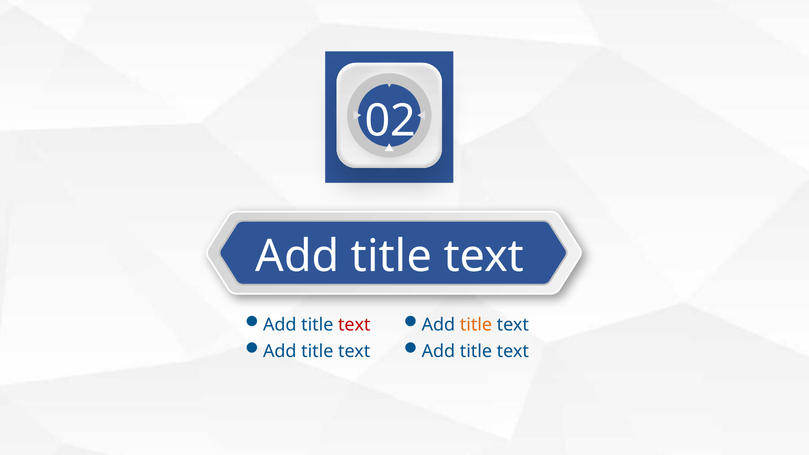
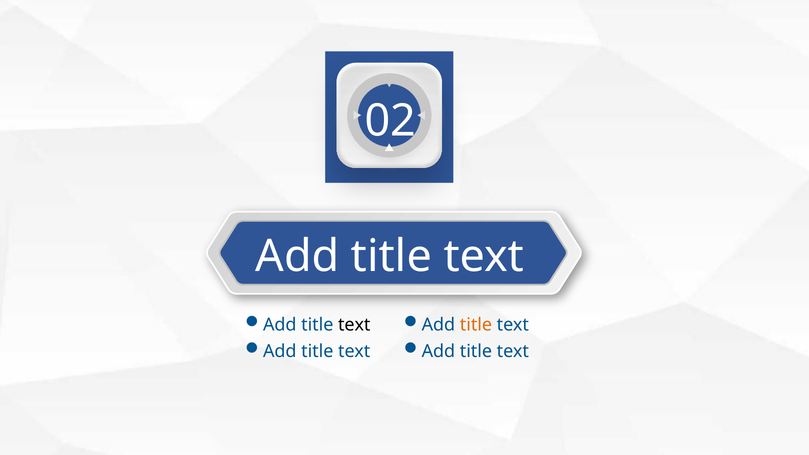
text colour: red -> black (354, 325)
